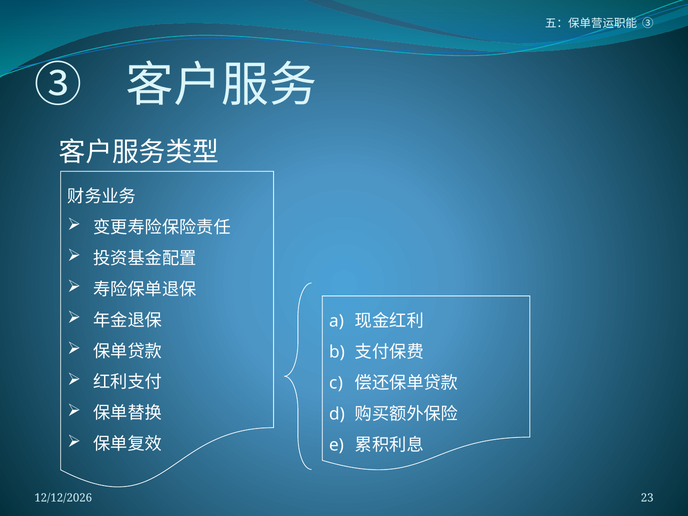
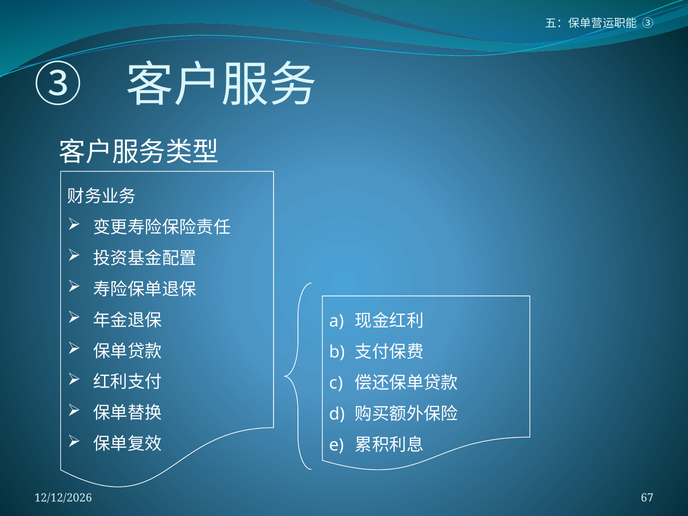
23: 23 -> 67 (647, 498)
